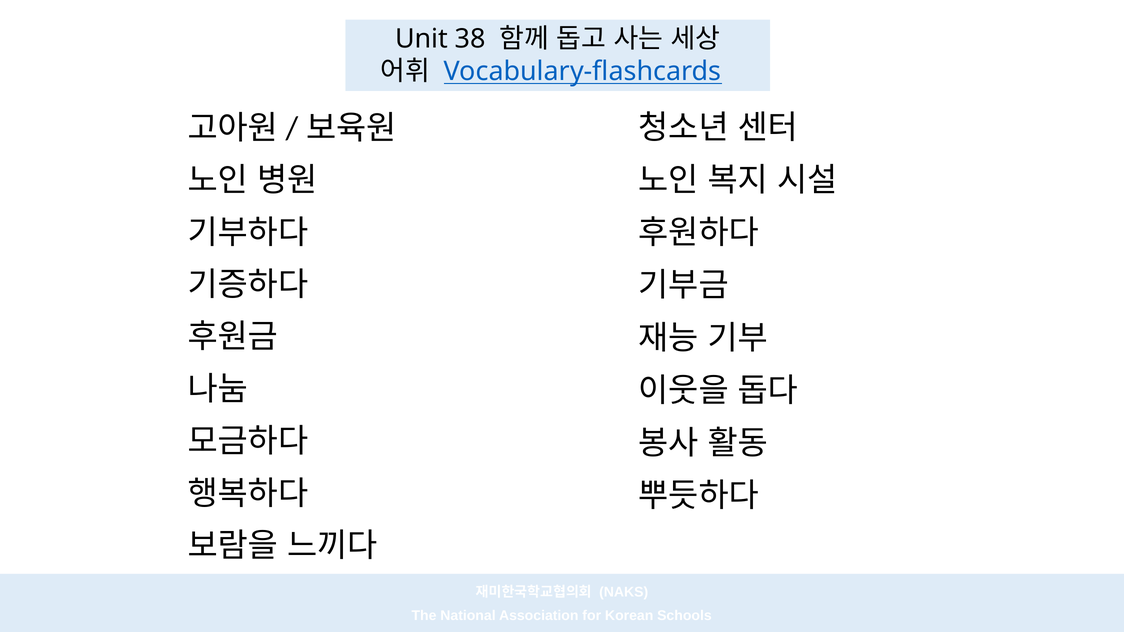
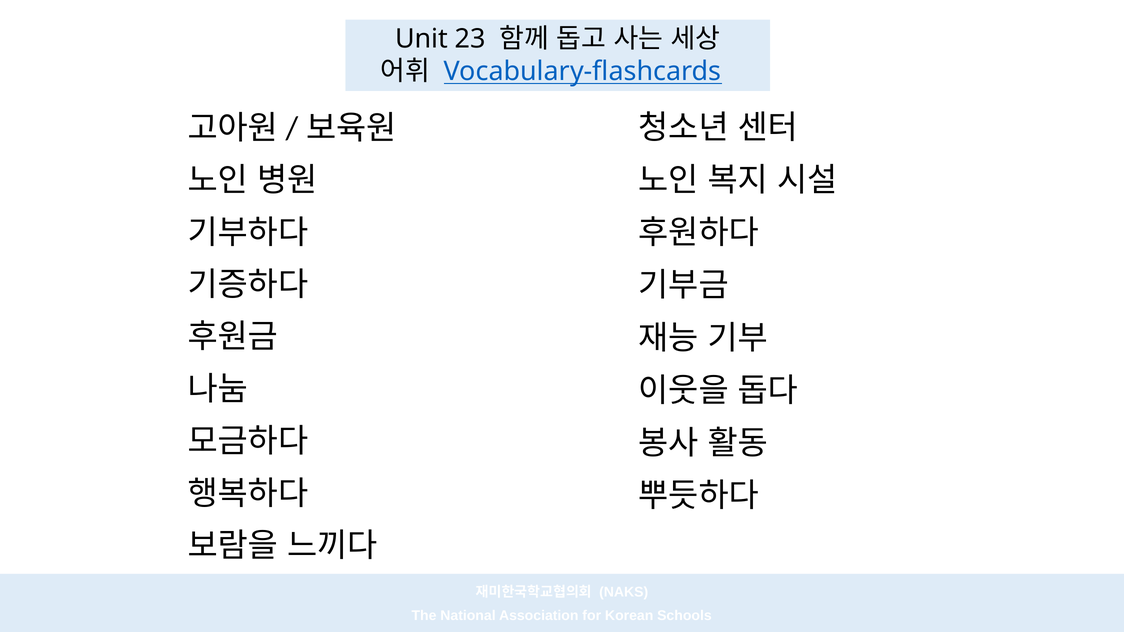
38: 38 -> 23 (470, 39)
